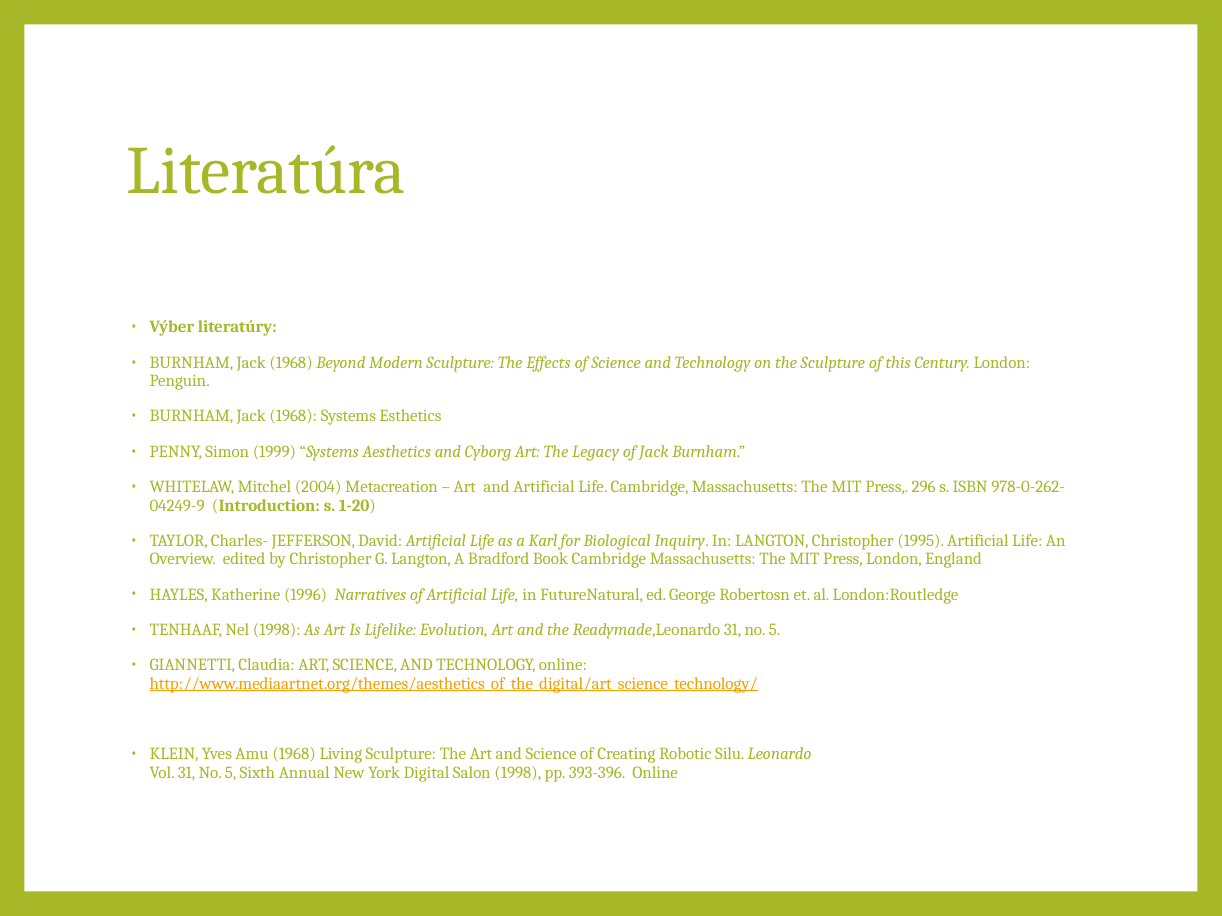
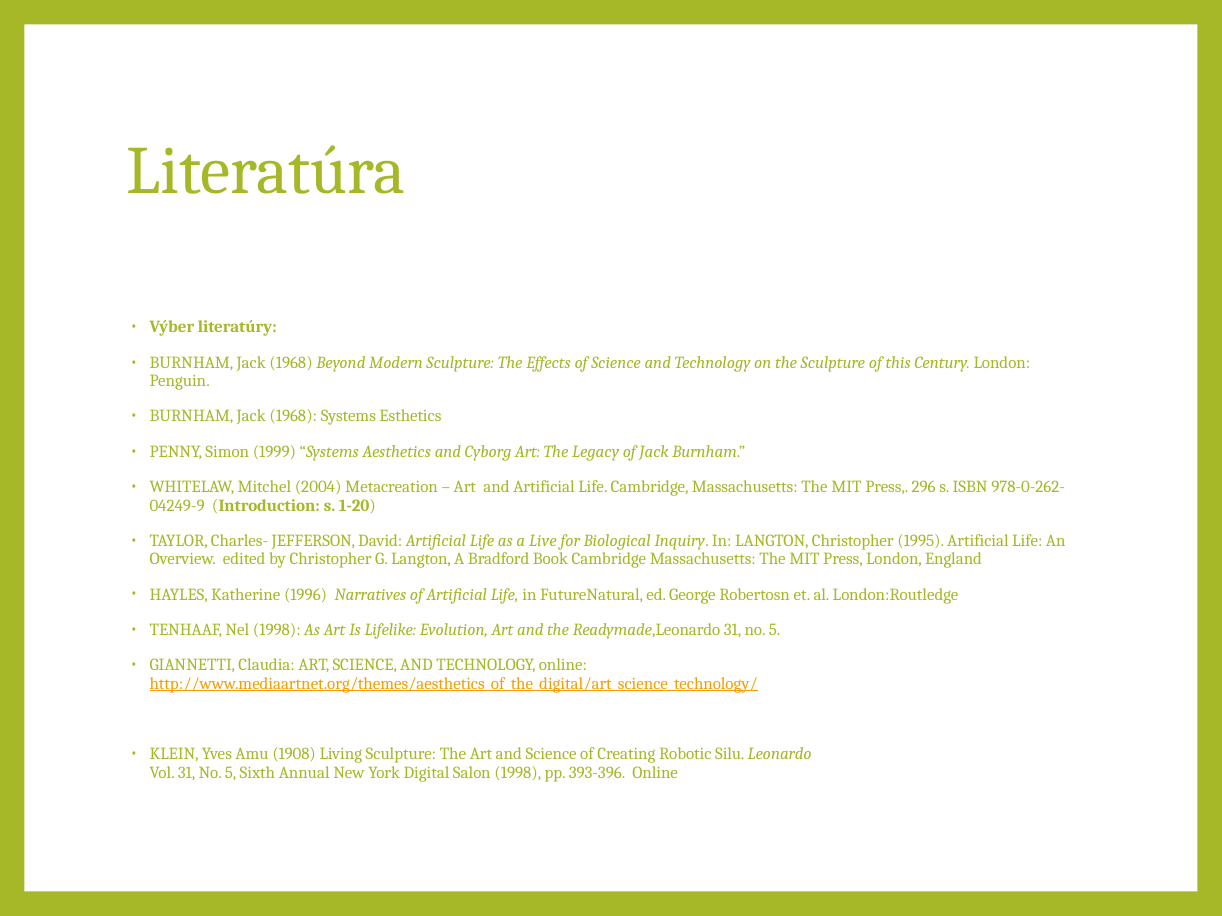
Karl: Karl -> Live (543, 541)
Amu 1968: 1968 -> 1908 (294, 755)
